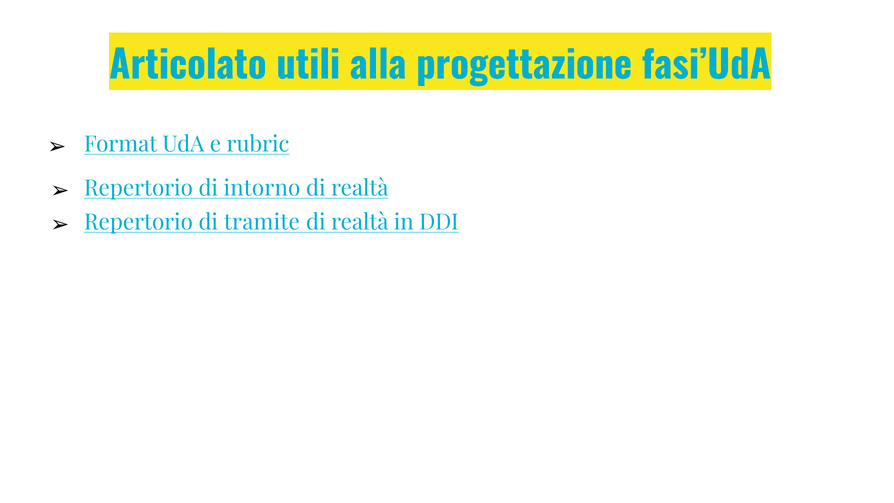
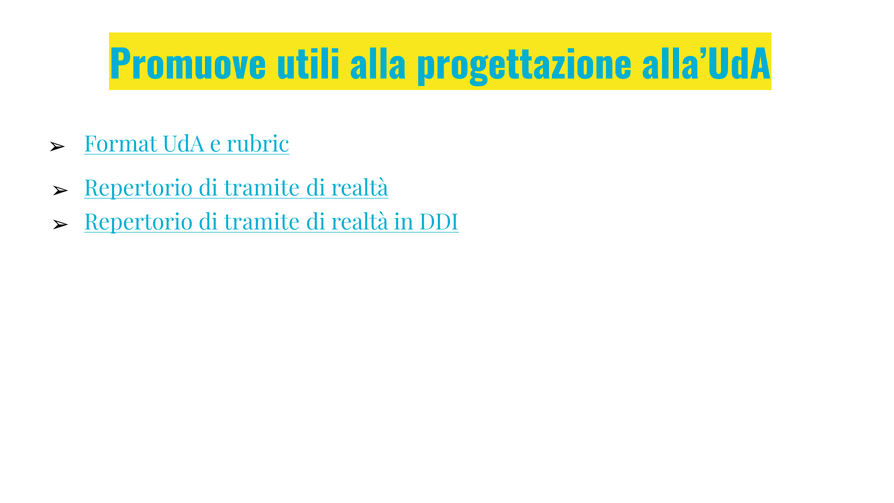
Articolato: Articolato -> Promuove (188, 66)
fasi’UdA: fasi’UdA -> alla’UdA (706, 66)
intorno: intorno -> tramite (262, 188)
